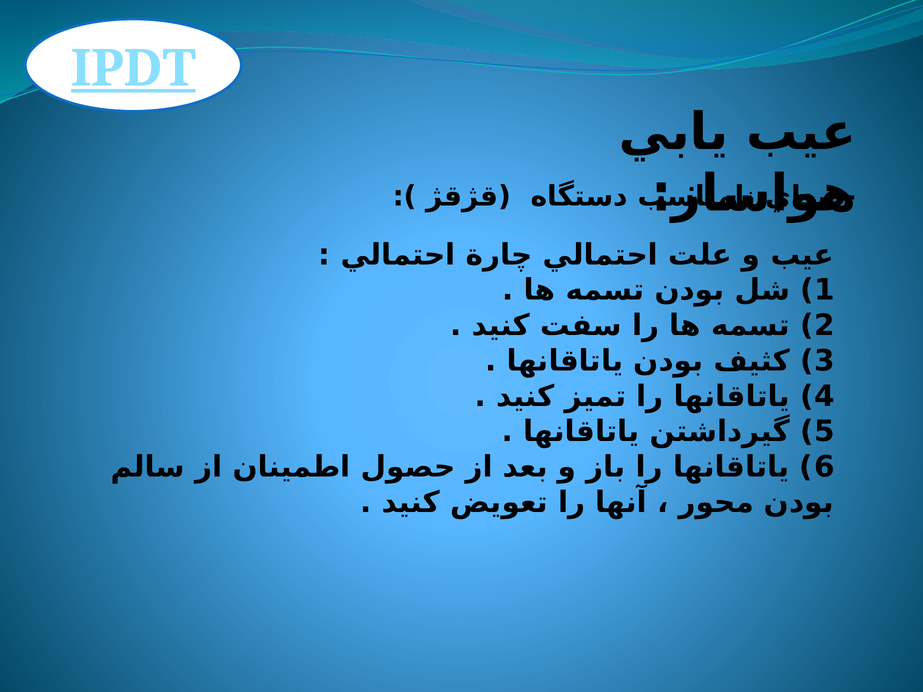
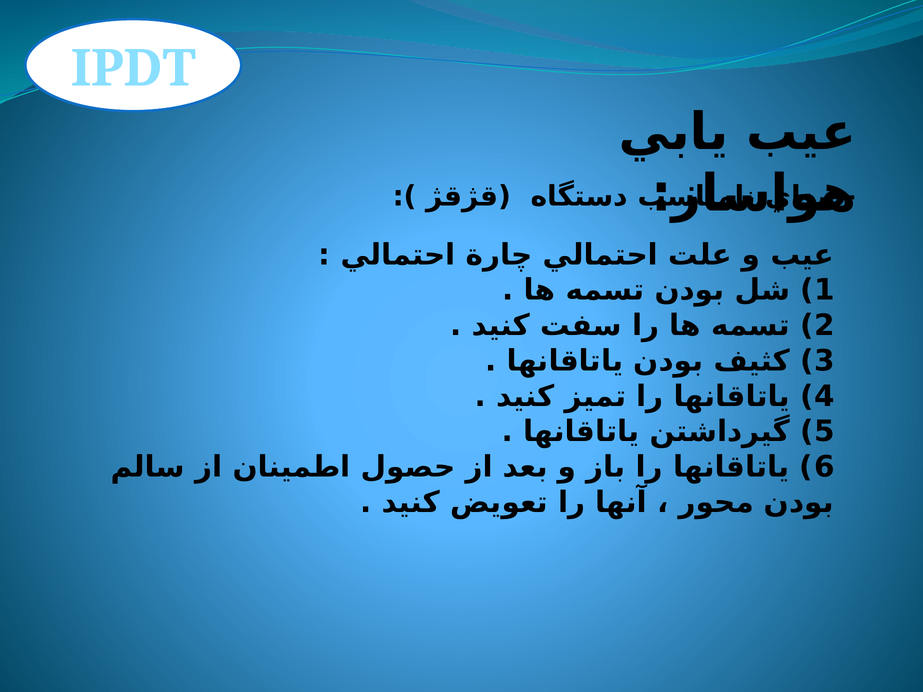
IPDT underline: present -> none (133, 69)
